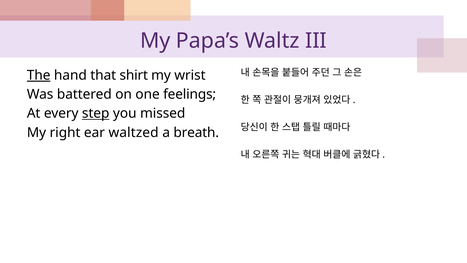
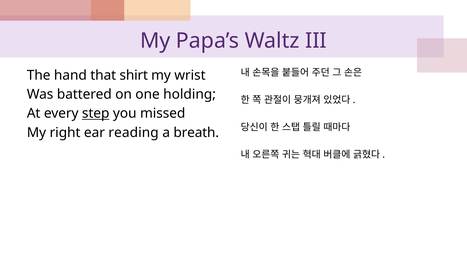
The underline: present -> none (39, 75)
feelings: feelings -> holding (190, 94)
waltzed: waltzed -> reading (134, 132)
